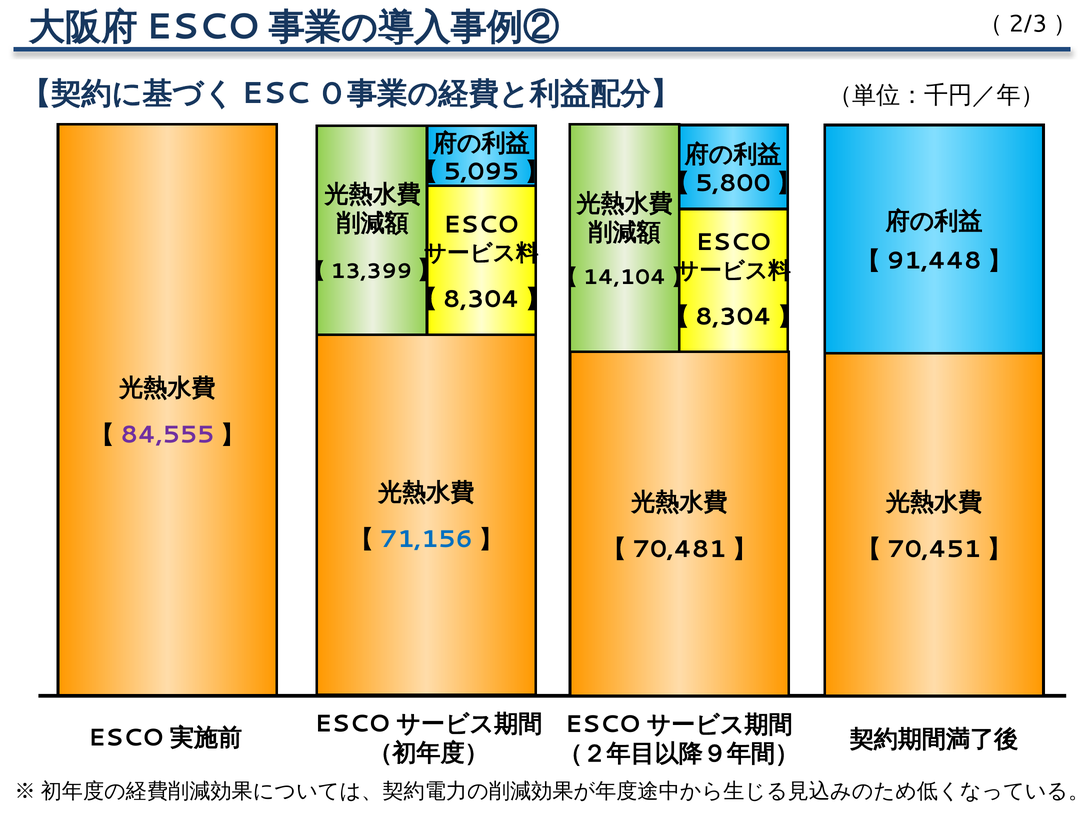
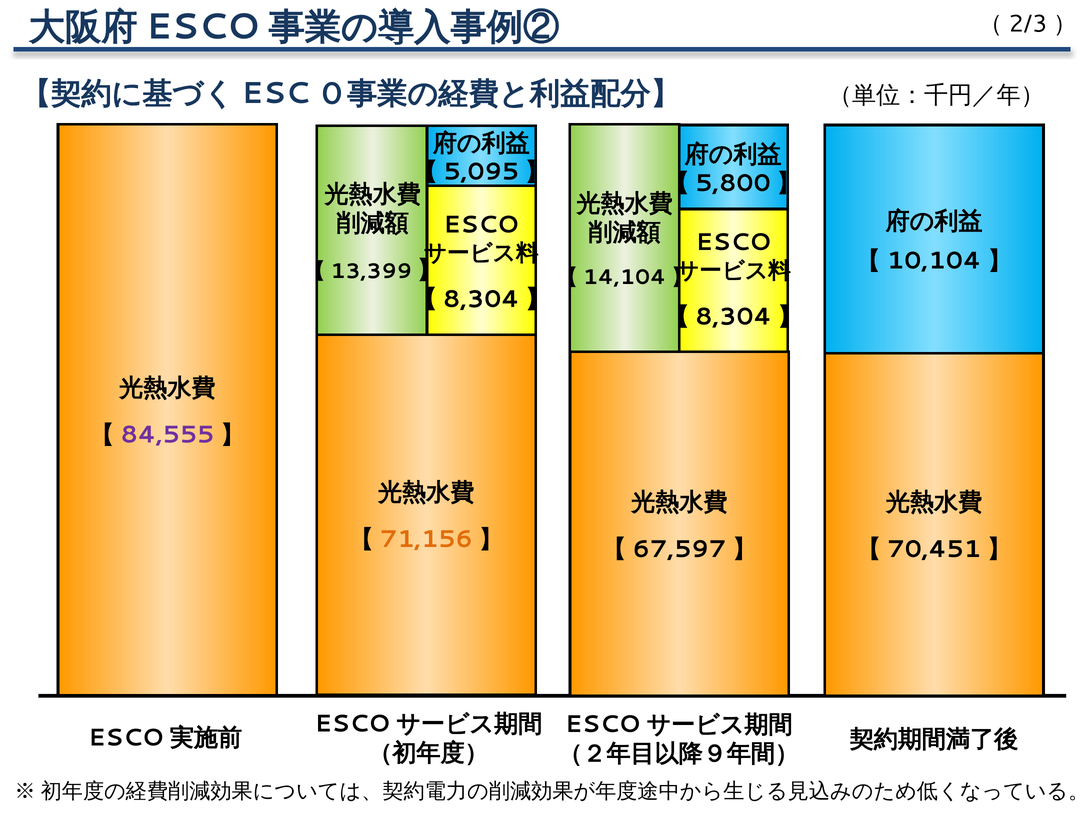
91,448: 91,448 -> 10,104 (934, 261)
71,156 colour: blue -> orange (426, 540)
70,481: 70,481 -> 67,597 (679, 549)
